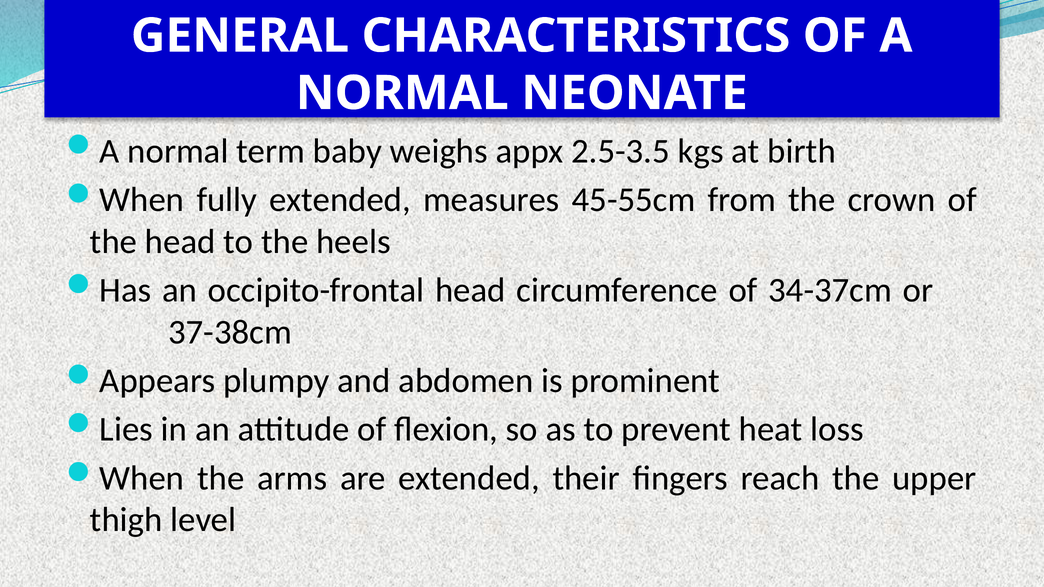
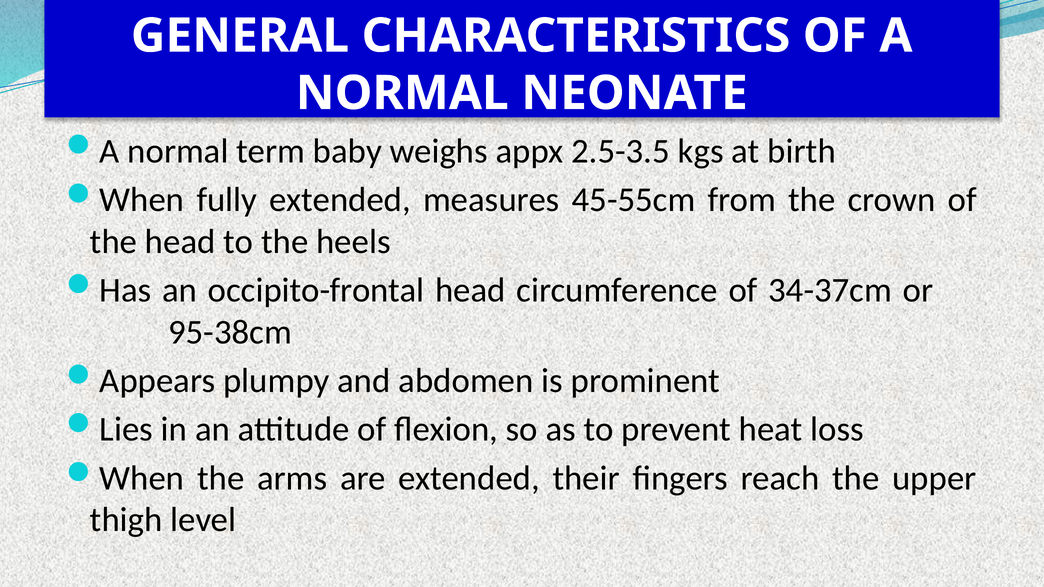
37-38cm: 37-38cm -> 95-38cm (230, 332)
